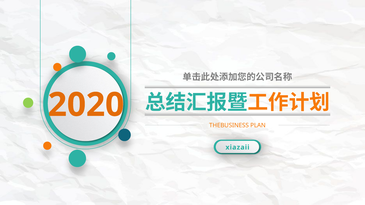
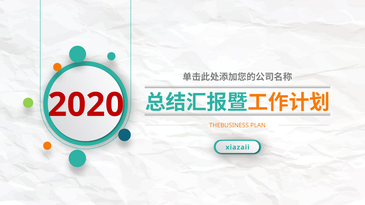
2020 colour: orange -> red (86, 105)
